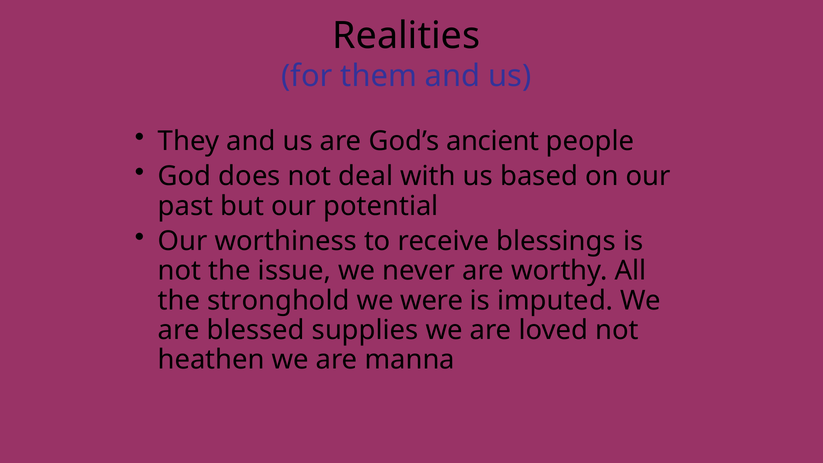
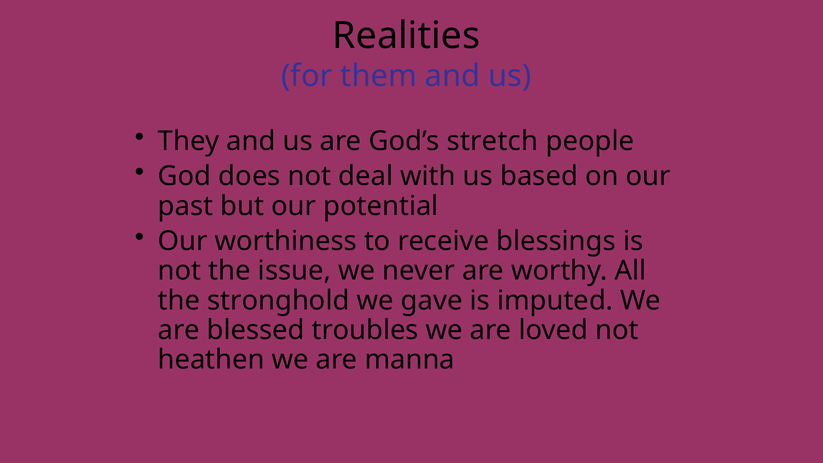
ancient: ancient -> stretch (492, 141)
were: were -> gave (432, 300)
supplies: supplies -> troubles (365, 330)
